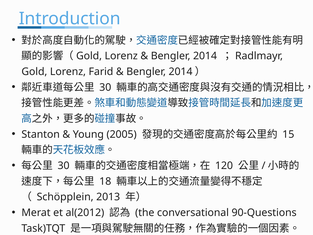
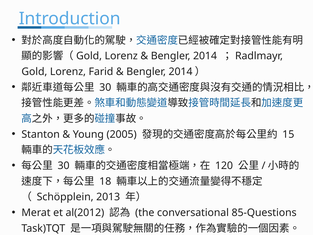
90-Questions: 90-Questions -> 85-Questions (264, 212)
